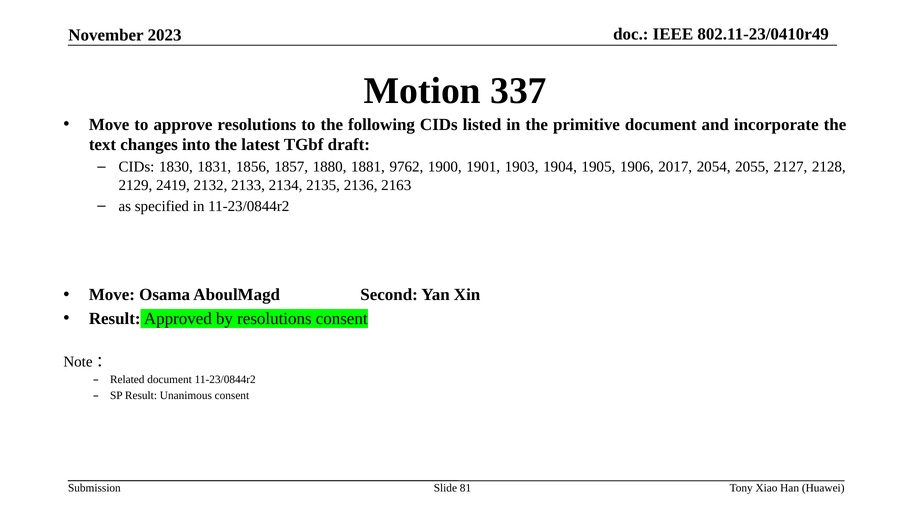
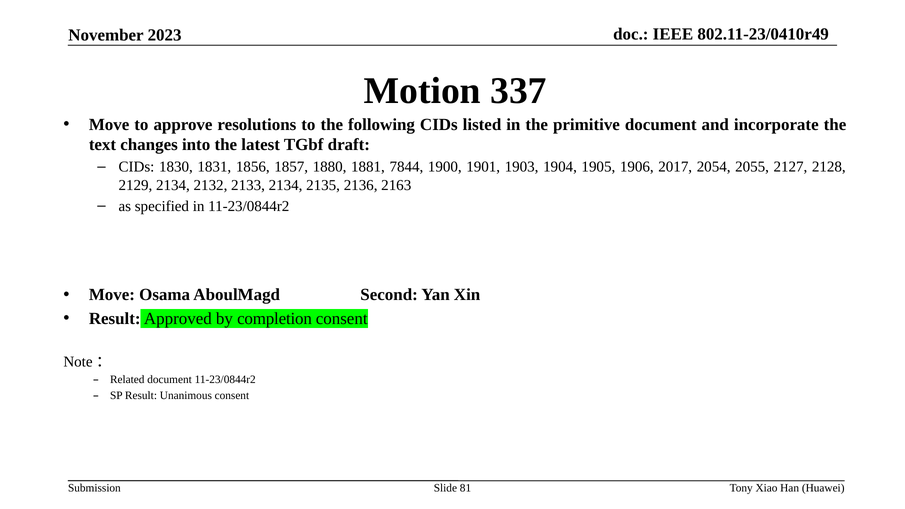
9762: 9762 -> 7844 (406, 167)
2129 2419: 2419 -> 2134 (173, 185)
by resolutions: resolutions -> completion (274, 319)
